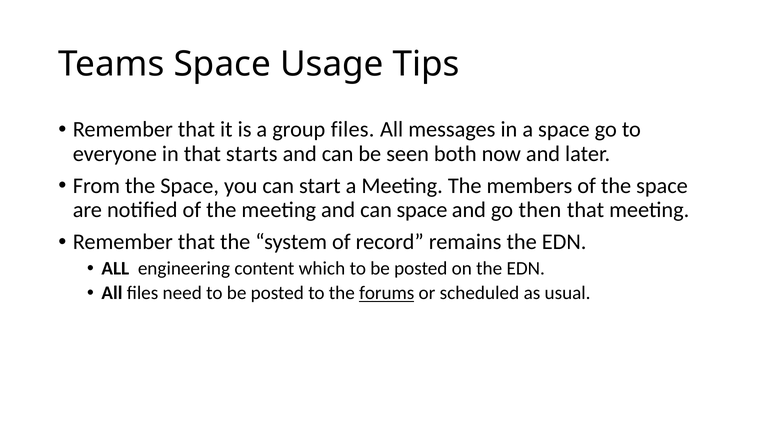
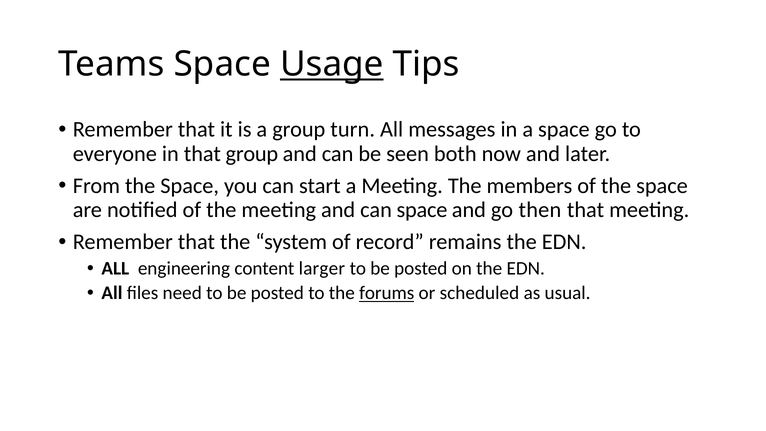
Usage underline: none -> present (332, 64)
group files: files -> turn (353, 130)
that starts: starts -> group (252, 154)
which: which -> larger (322, 268)
